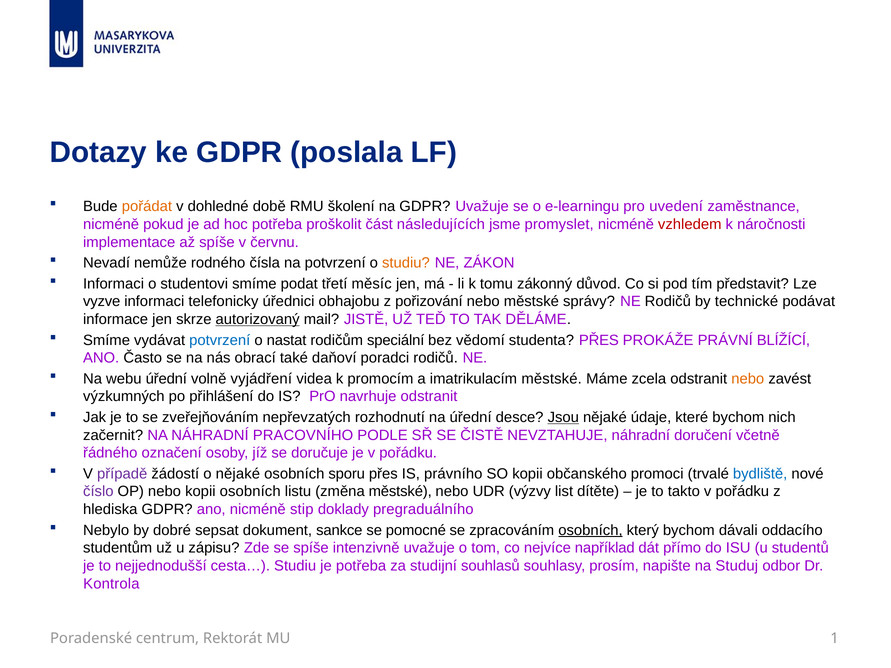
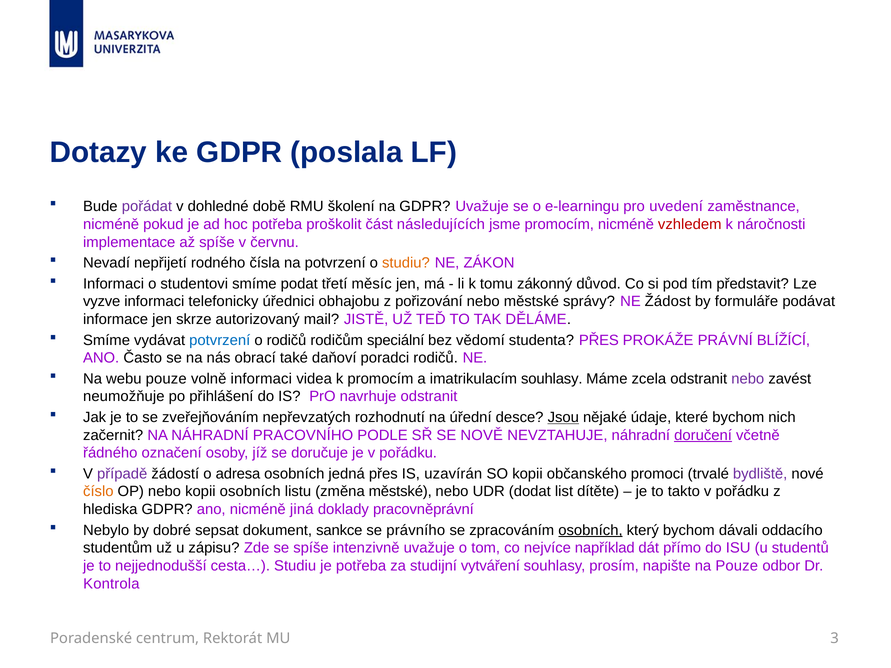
pořádat colour: orange -> purple (147, 207)
jsme promyslet: promyslet -> promocím (559, 224)
nemůže: nemůže -> nepřijetí (160, 263)
NE Rodičů: Rodičů -> Žádost (668, 302)
technické: technické -> formuláře (746, 302)
autorizovaný underline: present -> none (258, 319)
o nastat: nastat -> rodičů (287, 340)
webu úřední: úřední -> pouze (166, 379)
volně vyjádření: vyjádření -> informaci (261, 379)
imatrikulacím městské: městské -> souhlasy (552, 379)
nebo colour: orange -> purple (748, 379)
výzkumných: výzkumných -> neumožňuje (124, 397)
ČISTĚ: ČISTĚ -> NOVĚ (482, 435)
doručení underline: none -> present (703, 435)
o nějaké: nějaké -> adresa (238, 474)
sporu: sporu -> jedná (347, 474)
právního: právního -> uzavírán (453, 474)
bydliště colour: blue -> purple (760, 474)
číslo colour: purple -> orange (98, 492)
výzvy: výzvy -> dodat (530, 492)
stip: stip -> jiná (302, 510)
pregraduálního: pregraduálního -> pracovněprávní (423, 510)
pomocné: pomocné -> právního (416, 530)
souhlasů: souhlasů -> vytváření (490, 566)
na Studuj: Studuj -> Pouze (737, 566)
1: 1 -> 3 (835, 639)
